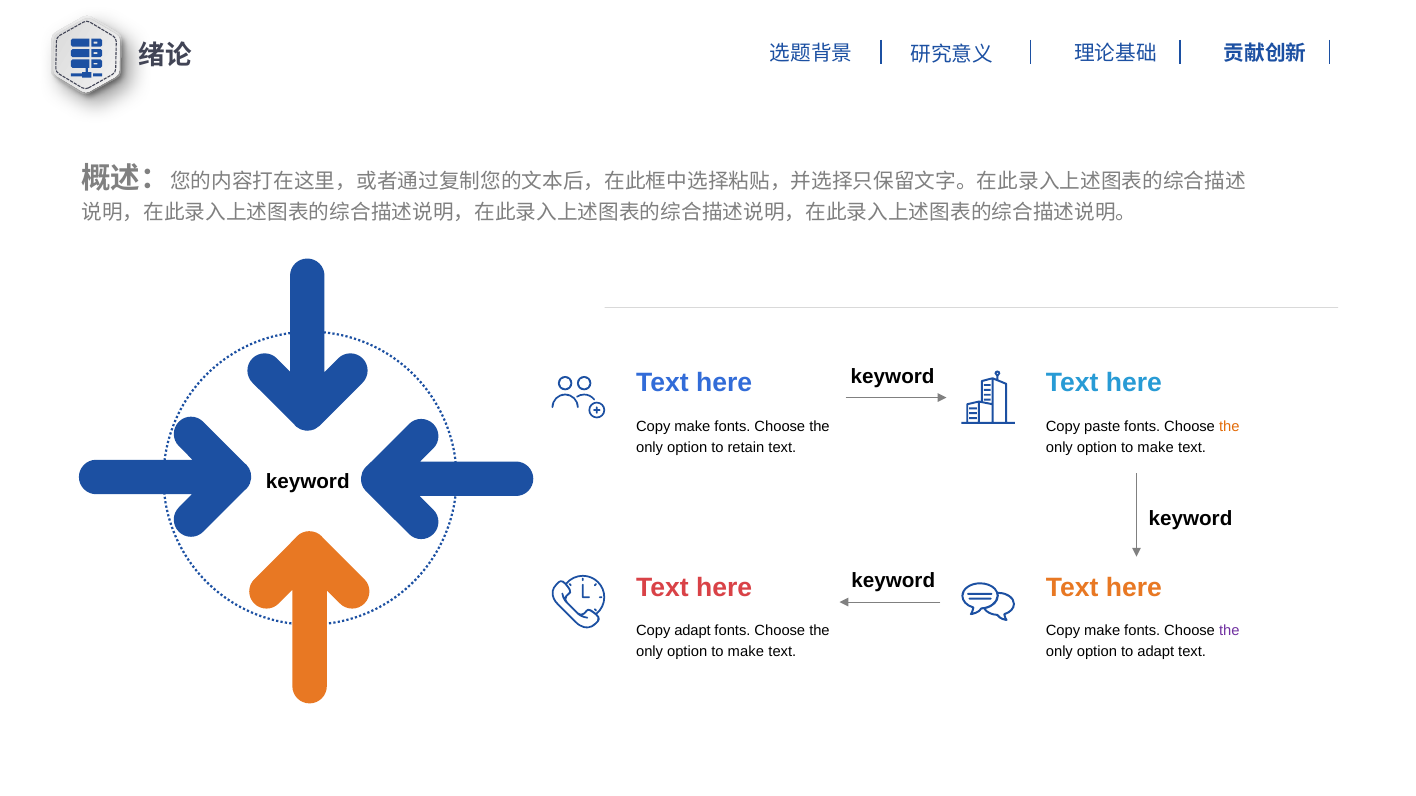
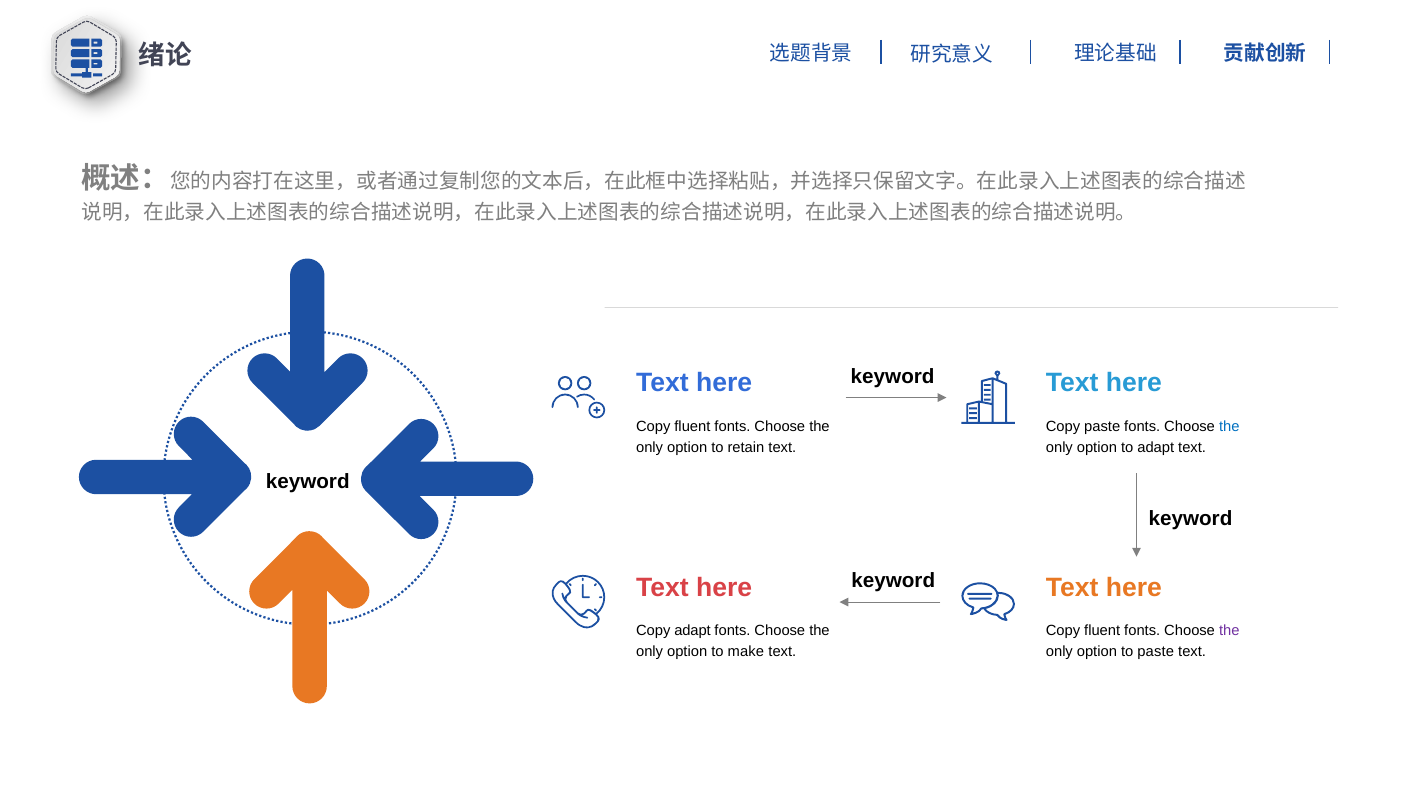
make: make -> fluent (692, 427)
the colour: orange -> blue (1229, 427)
make: make -> adapt (1156, 448)
make: make -> fluent (1102, 631)
to adapt: adapt -> paste (1156, 652)
